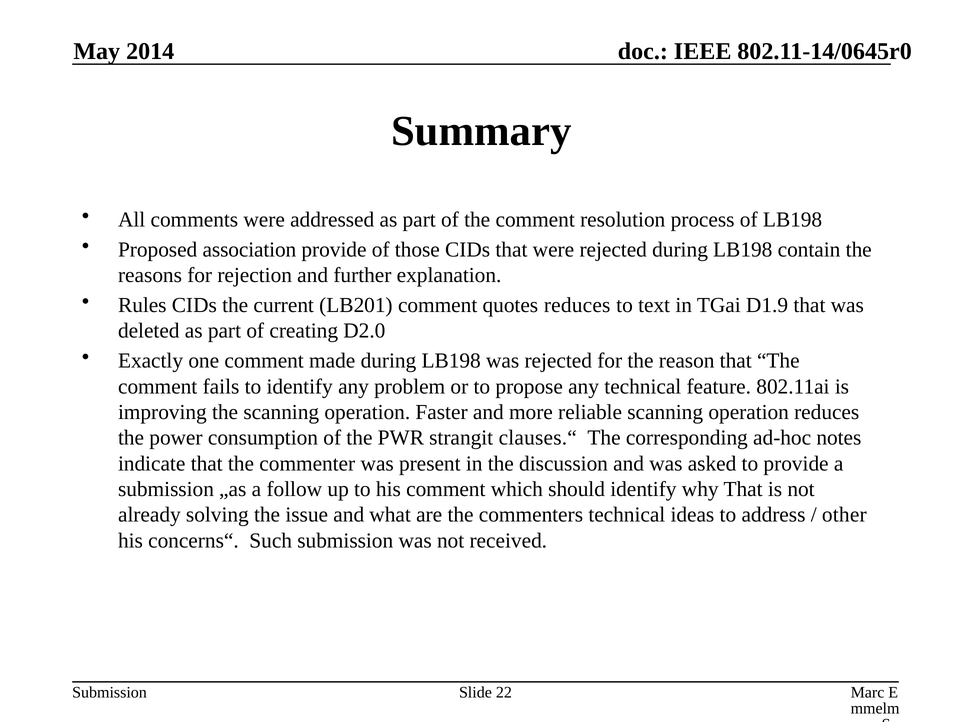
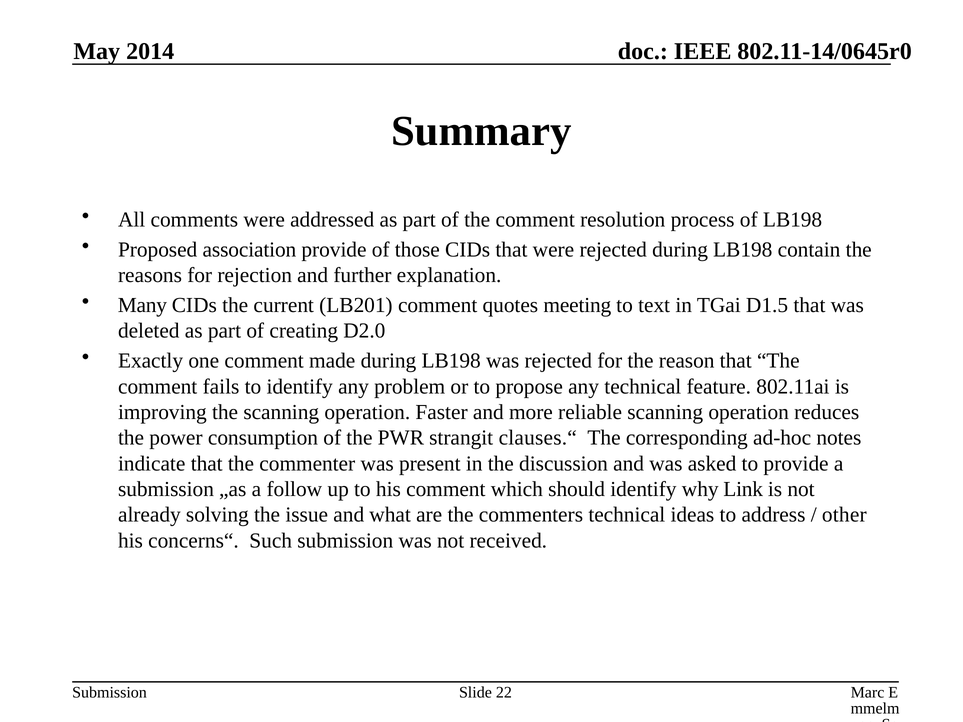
Rules: Rules -> Many (142, 305)
quotes reduces: reduces -> meeting (577, 305)
D1.9: D1.9 -> D1.5 (767, 305)
why That: That -> Link (743, 489)
